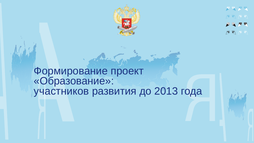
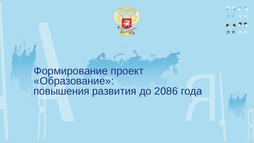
участников: участников -> повышения (61, 91)
2013: 2013 -> 2086 (166, 91)
